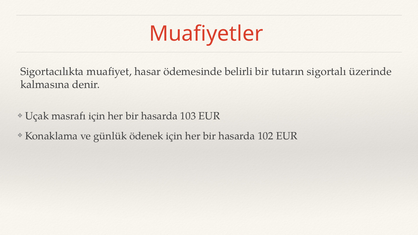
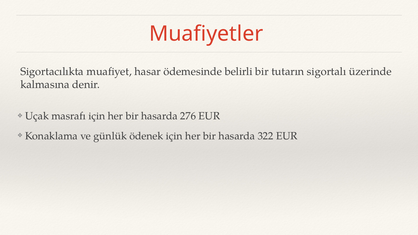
103: 103 -> 276 (188, 116)
102: 102 -> 322 (266, 136)
